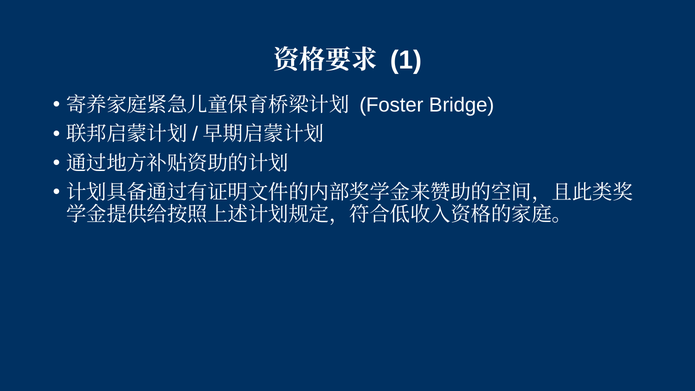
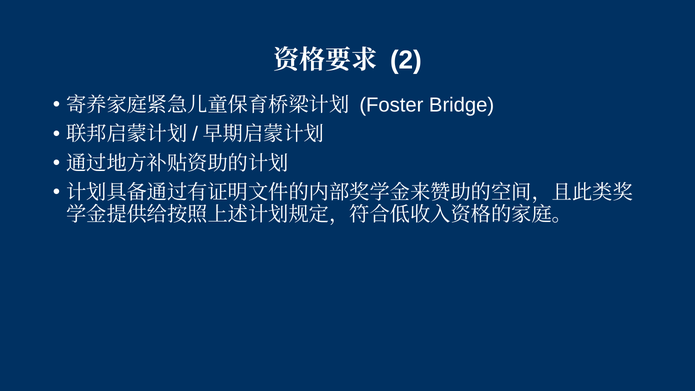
1: 1 -> 2 (406, 60)
